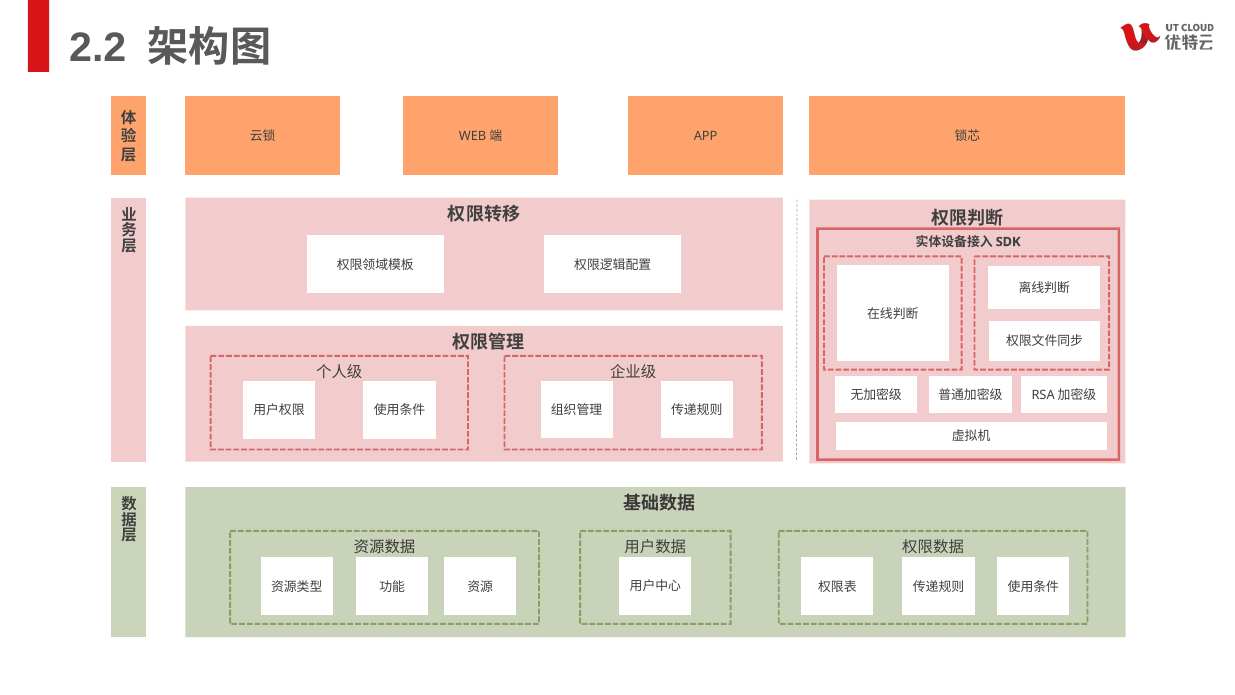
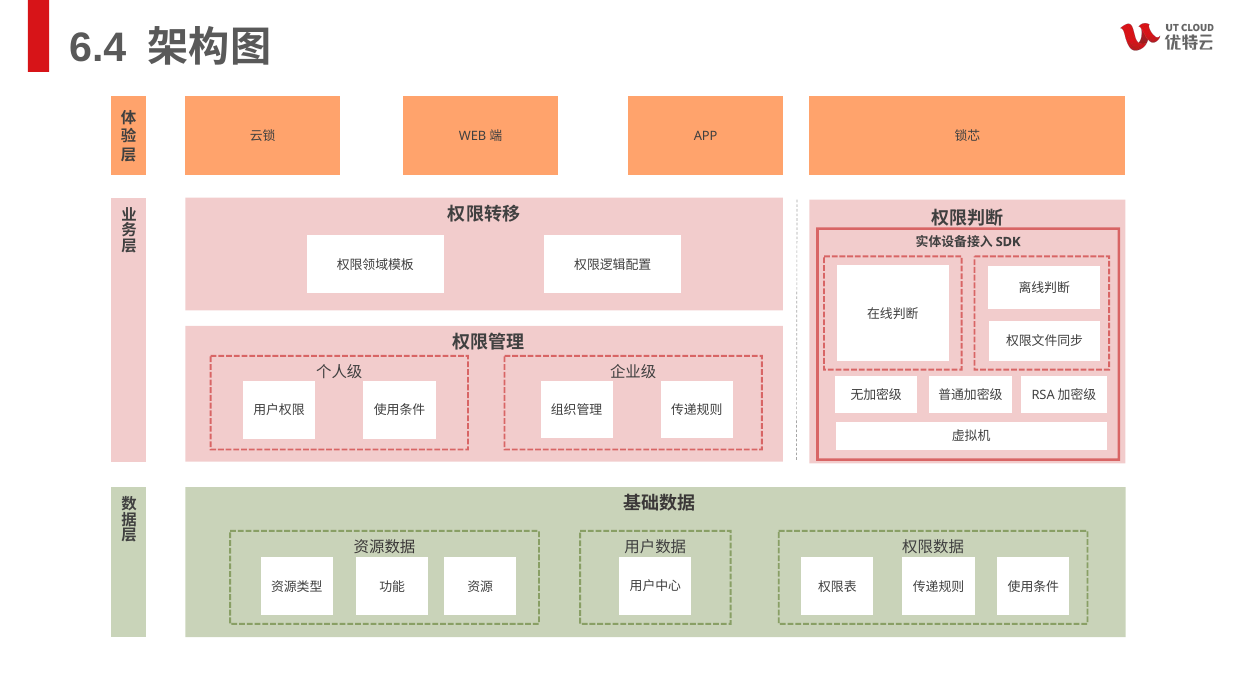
2.2: 2.2 -> 6.4 (98, 48)
